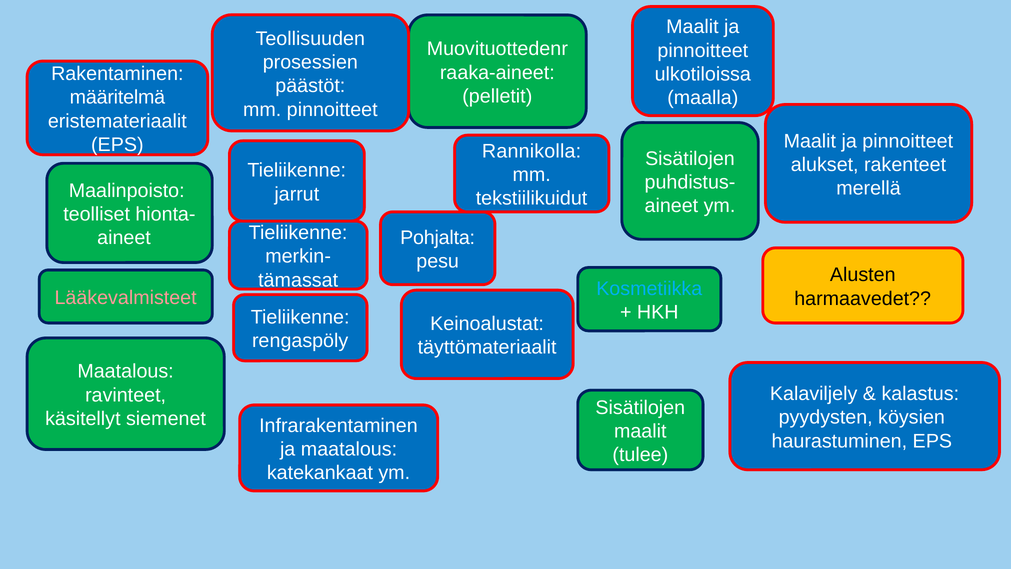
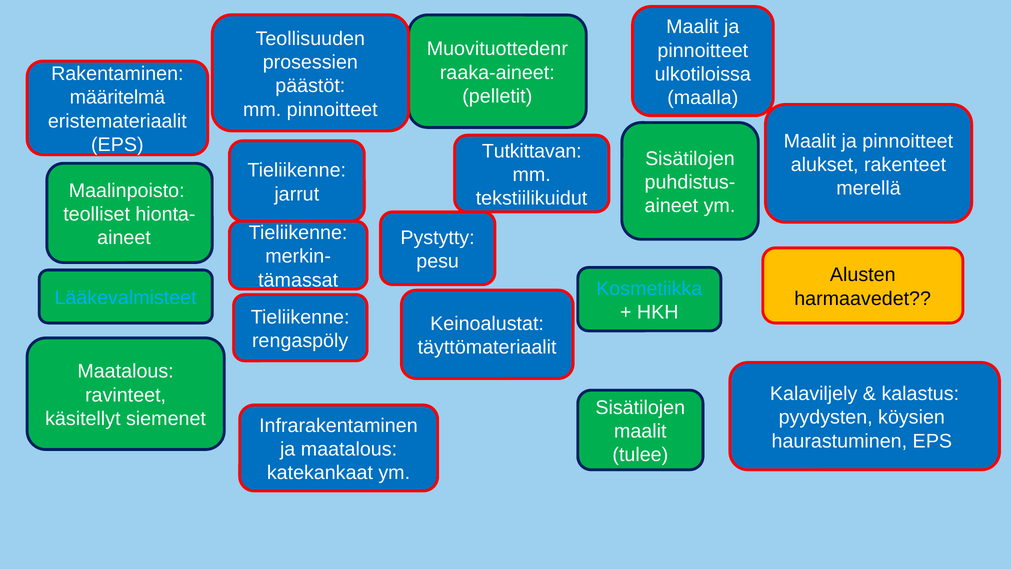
Rannikolla: Rannikolla -> Tutkittavan (532, 151)
Pohjalta: Pohjalta -> Pystytty (438, 238)
Lääkevalmisteet colour: pink -> light blue (126, 298)
